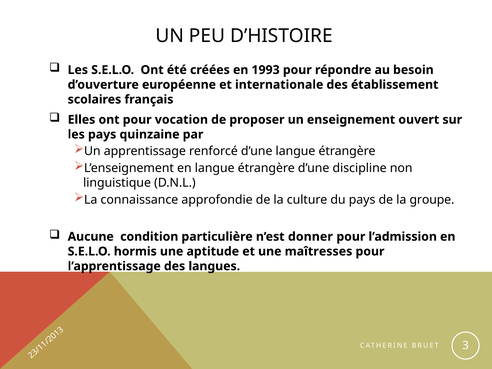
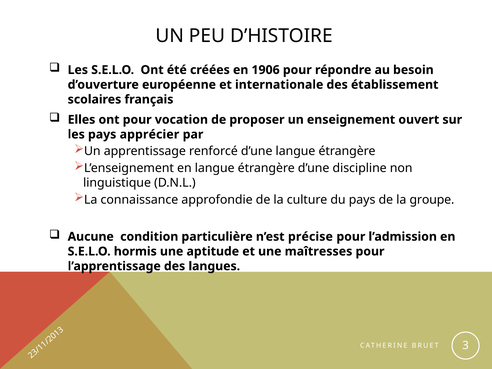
1993: 1993 -> 1906 (266, 70)
quinzaine: quinzaine -> apprécier (149, 134)
donner: donner -> précise (310, 237)
